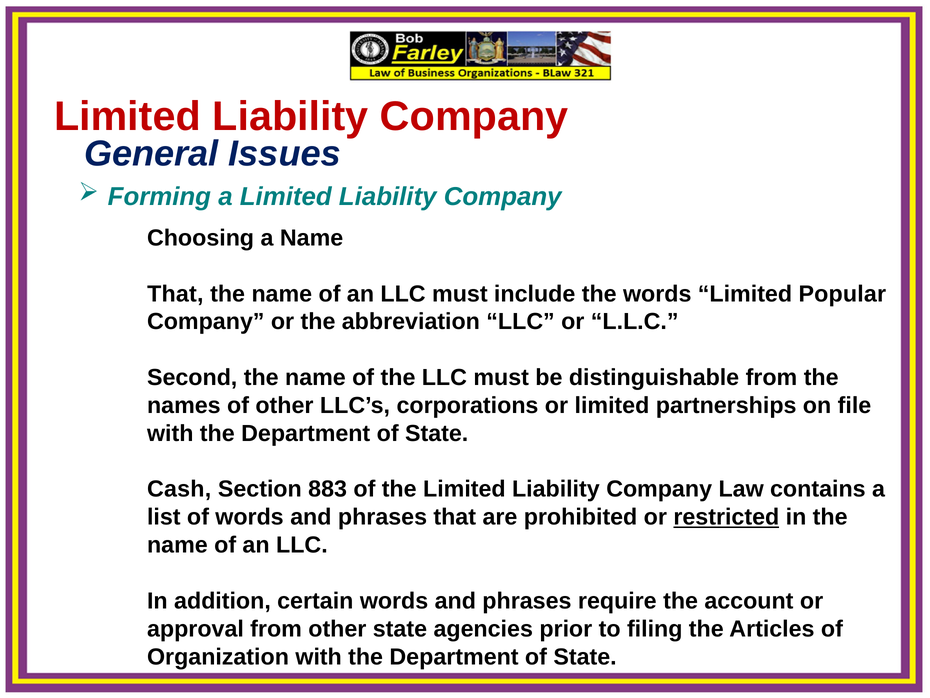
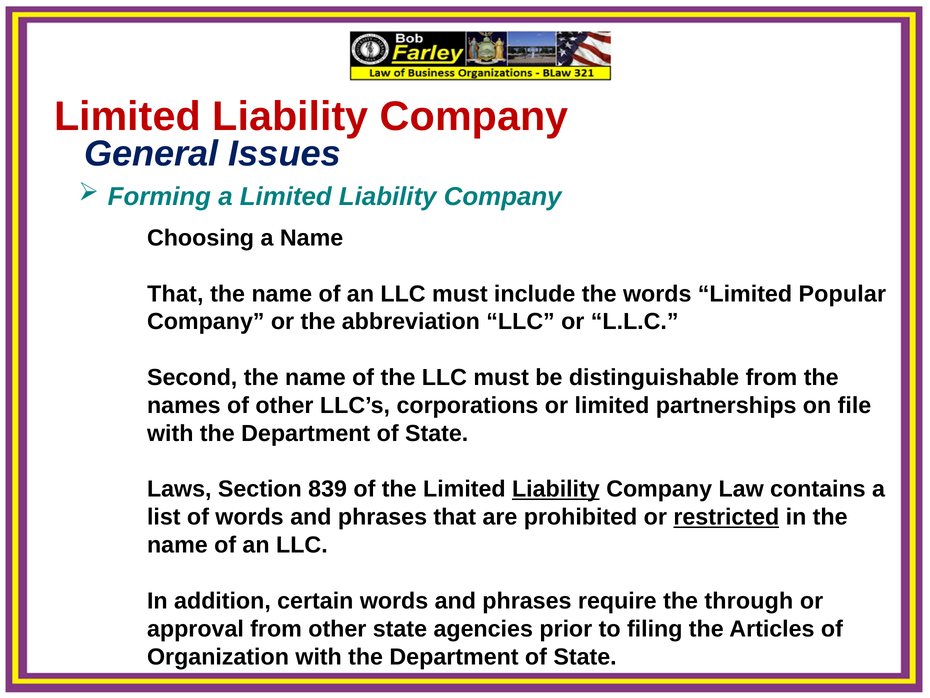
Cash: Cash -> Laws (179, 489)
883: 883 -> 839 (328, 489)
Liability underline: none -> present (556, 489)
account: account -> through (749, 601)
